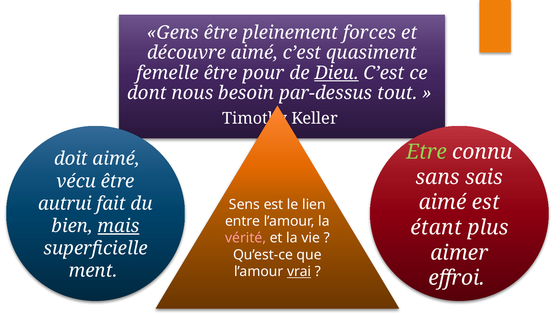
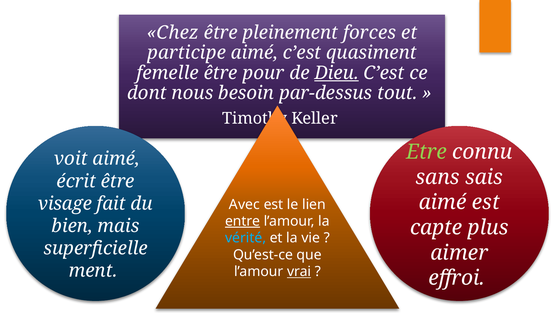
Gens: Gens -> Chez (173, 33)
découvre: découvre -> participe (187, 53)
doit: doit -> voit (71, 159)
vécu: vécu -> écrit (76, 181)
autrui: autrui -> visage (65, 204)
Sens: Sens -> Avec (244, 204)
entre underline: none -> present (243, 221)
mais underline: present -> none (119, 226)
étant: étant -> capte (436, 228)
vérité colour: pink -> light blue (246, 238)
